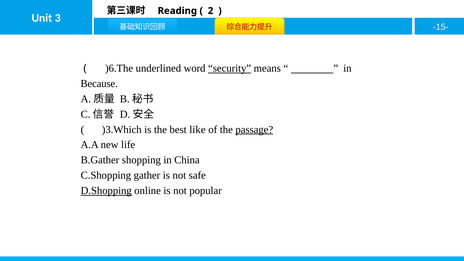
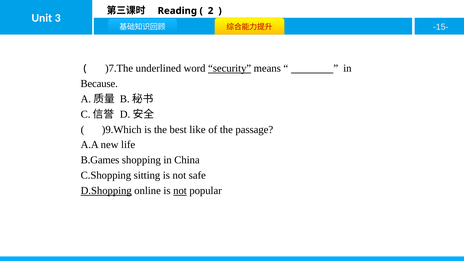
)6.The: )6.The -> )7.The (119, 68)
)3.Which: )3.Which -> )9.Which (122, 130)
passage underline: present -> none (254, 130)
B.Gather: B.Gather -> B.Games (100, 160)
gather: gather -> sitting (147, 175)
not underline: none -> present (180, 191)
